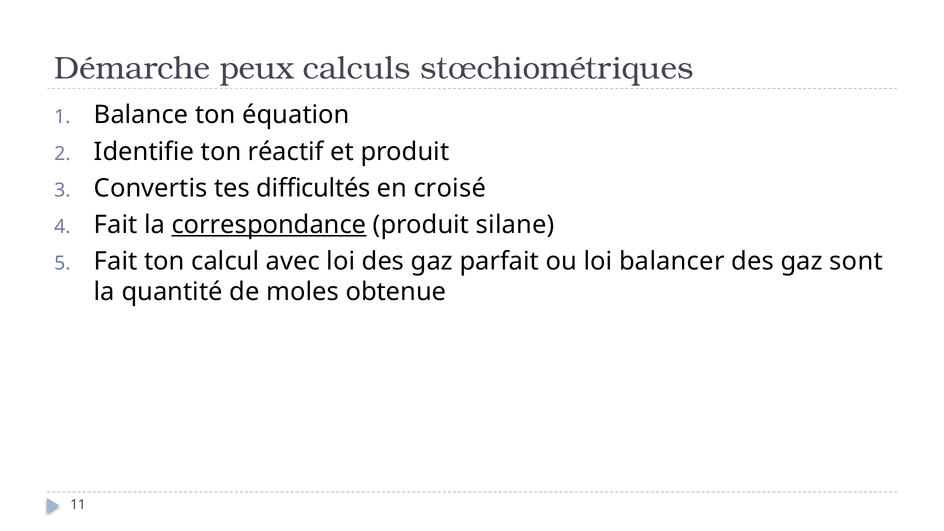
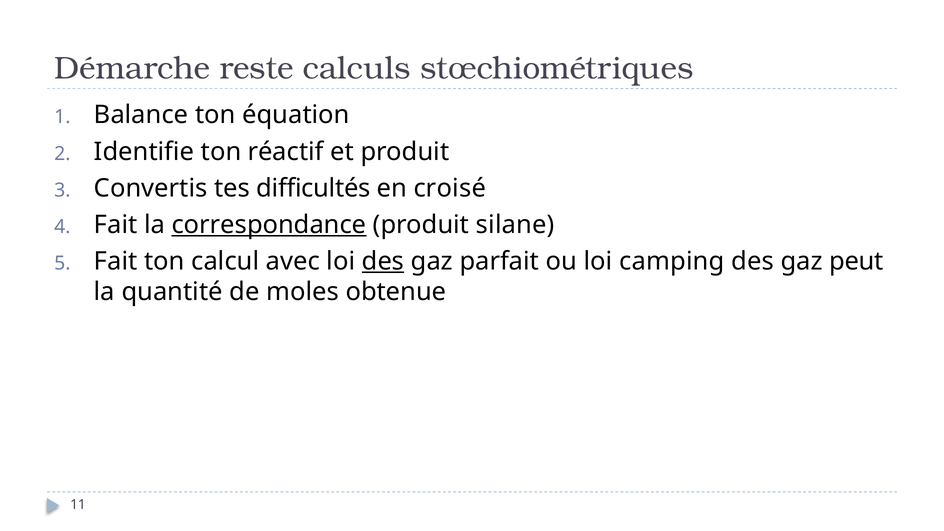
peux: peux -> reste (257, 68)
des underline: none -> present (383, 261)
balancer: balancer -> camping (672, 261)
sont: sont -> peut (856, 261)
